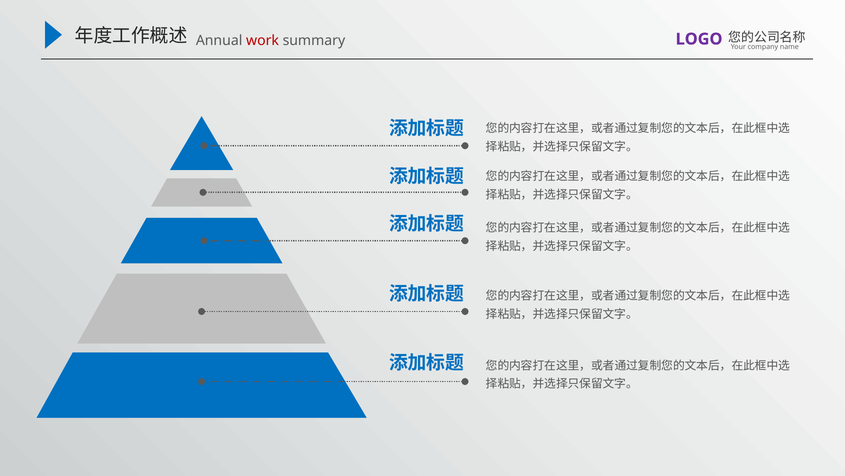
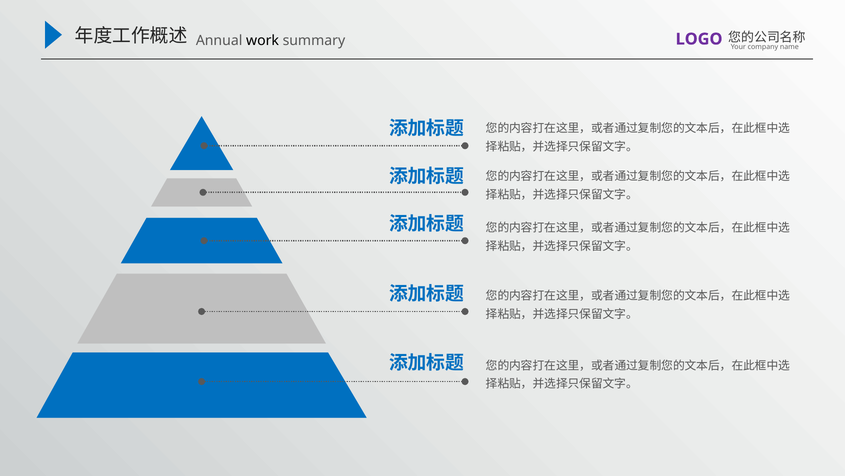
work colour: red -> black (263, 40)
